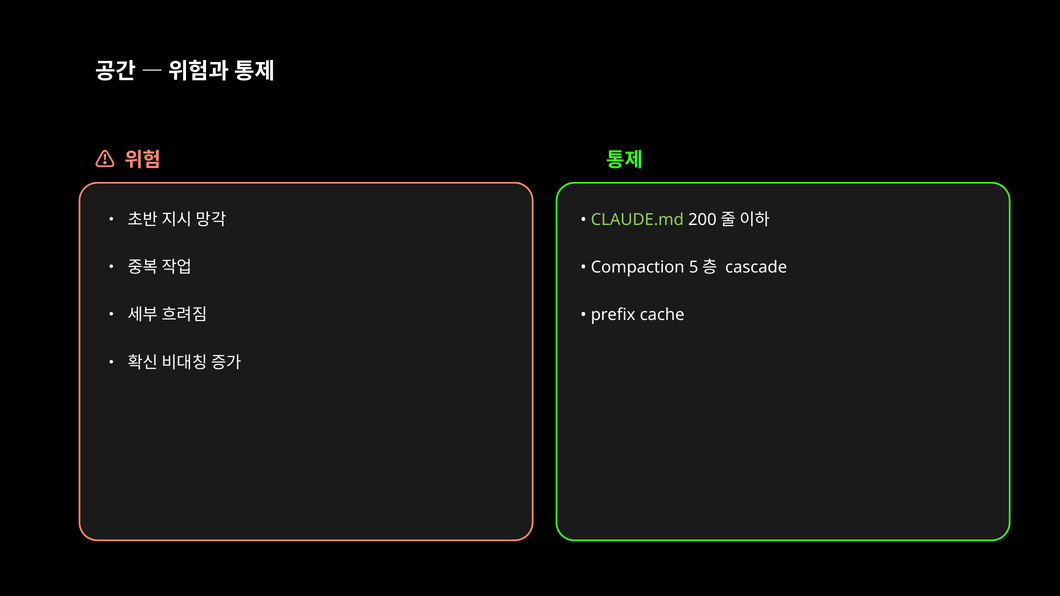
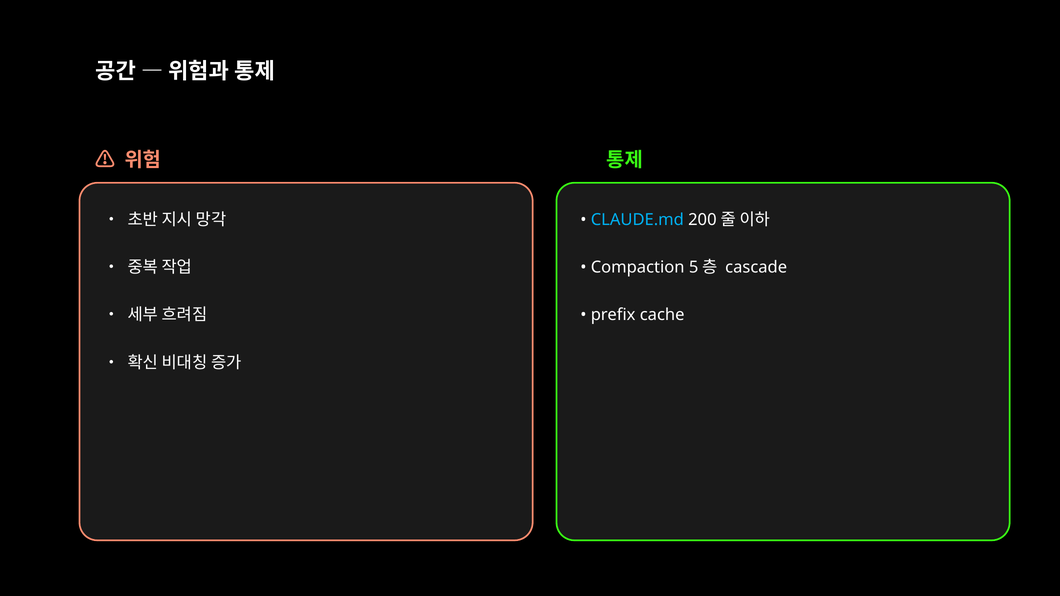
CLAUDE.md colour: light green -> light blue (637, 220)
